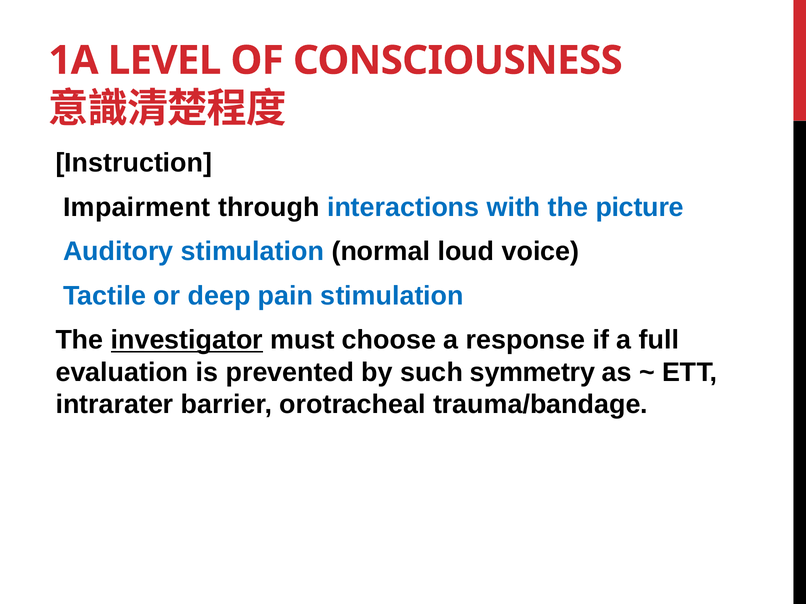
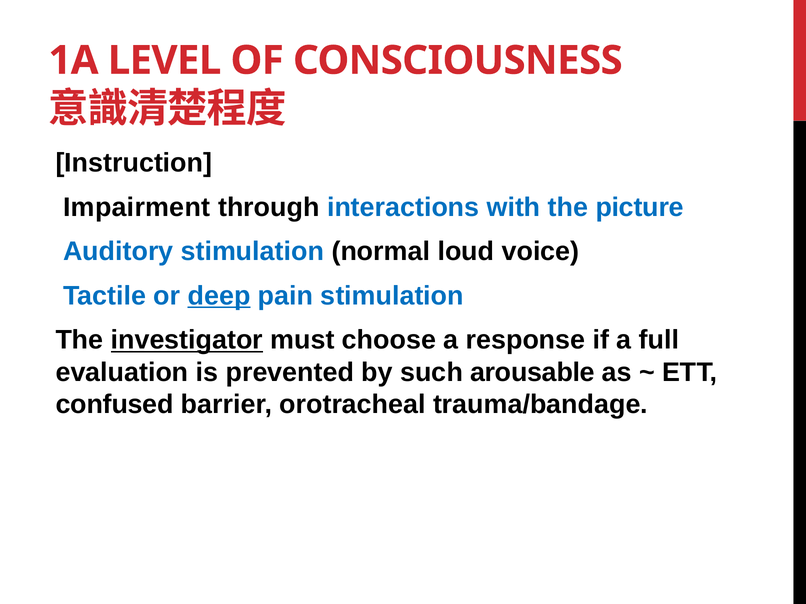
deep underline: none -> present (219, 296)
symmetry: symmetry -> arousable (532, 373)
intrarater: intrarater -> confused (115, 405)
